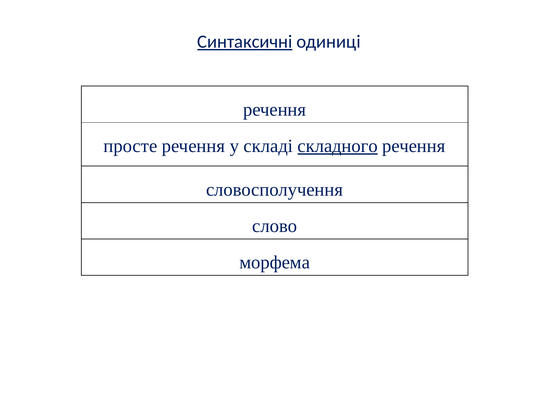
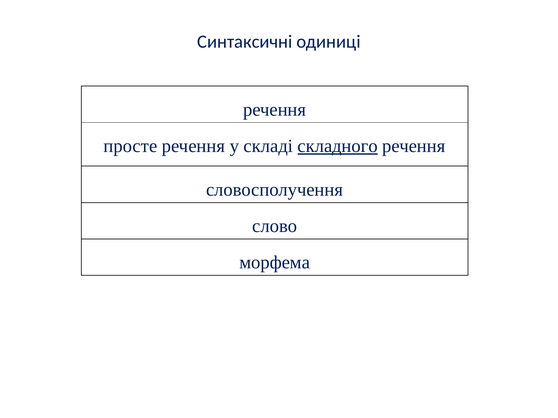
Синтаксичні underline: present -> none (245, 42)
